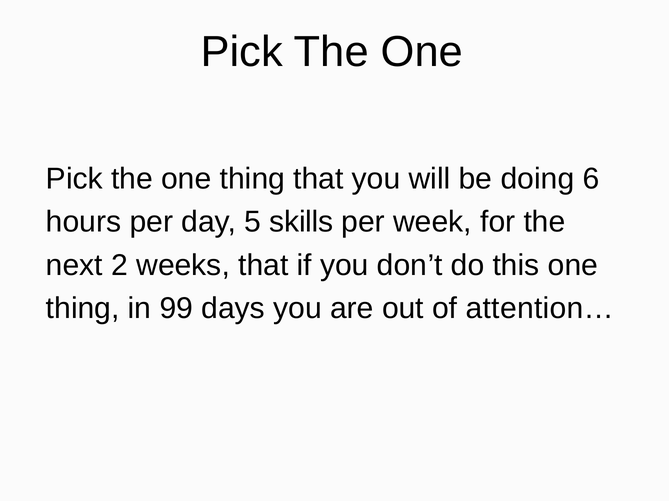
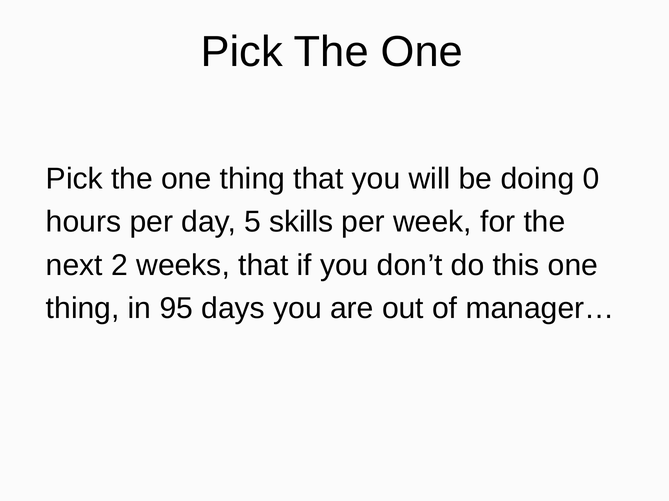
6: 6 -> 0 (591, 179)
99: 99 -> 95 (176, 309)
attention…: attention… -> manager… (540, 309)
